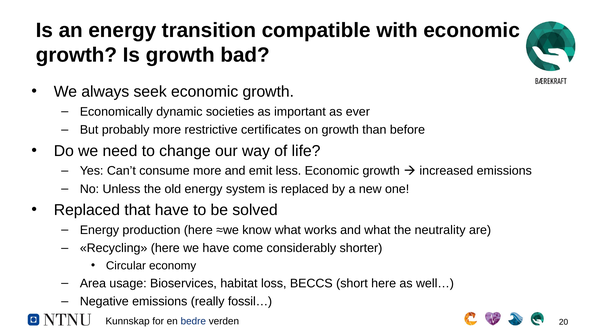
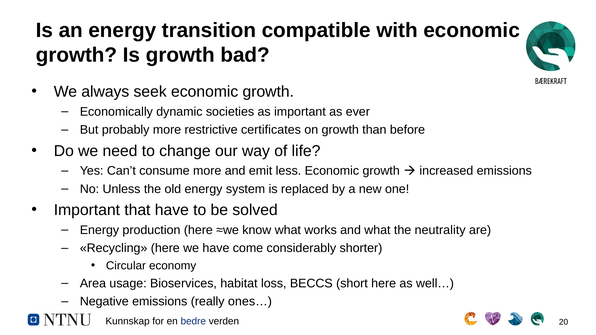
Replaced: Replaced -> Important (87, 210)
fossil…: fossil… -> ones… (250, 302)
